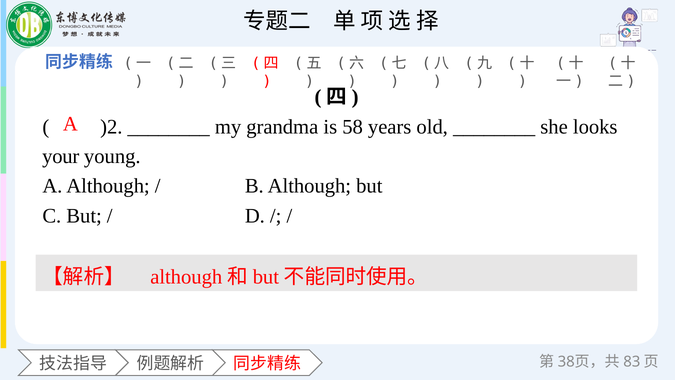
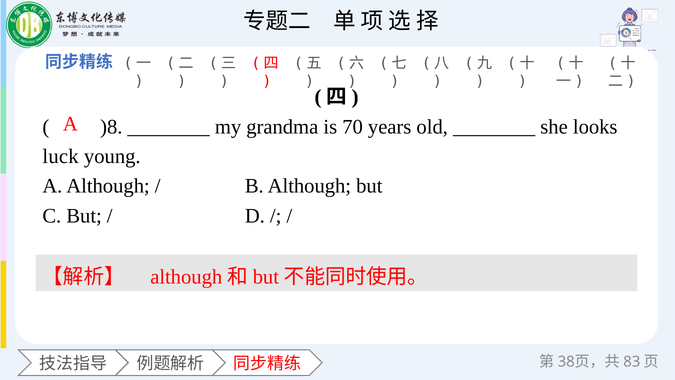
)2: )2 -> )8 (111, 127)
58: 58 -> 70 (353, 127)
your: your -> luck (61, 156)
